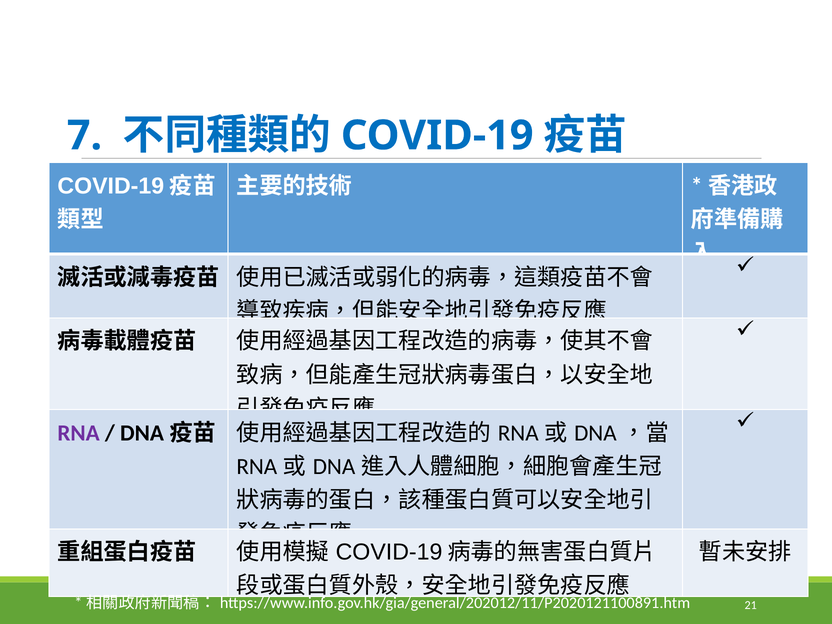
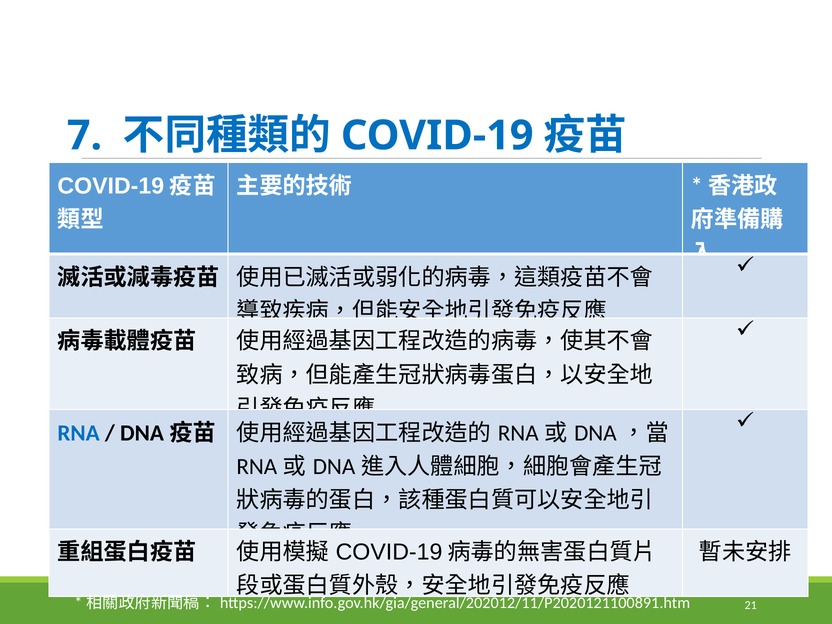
RNA colour: purple -> blue (79, 433)
